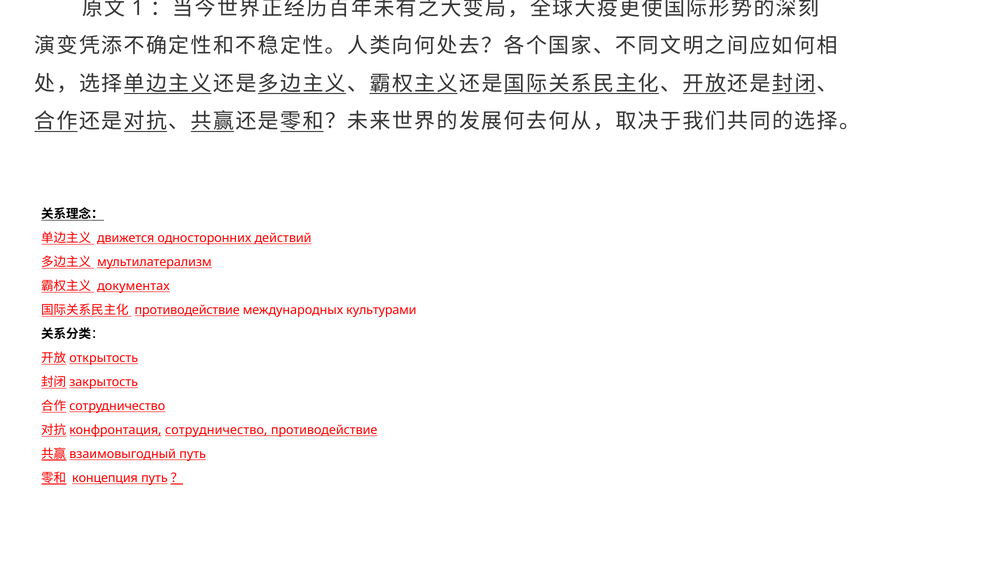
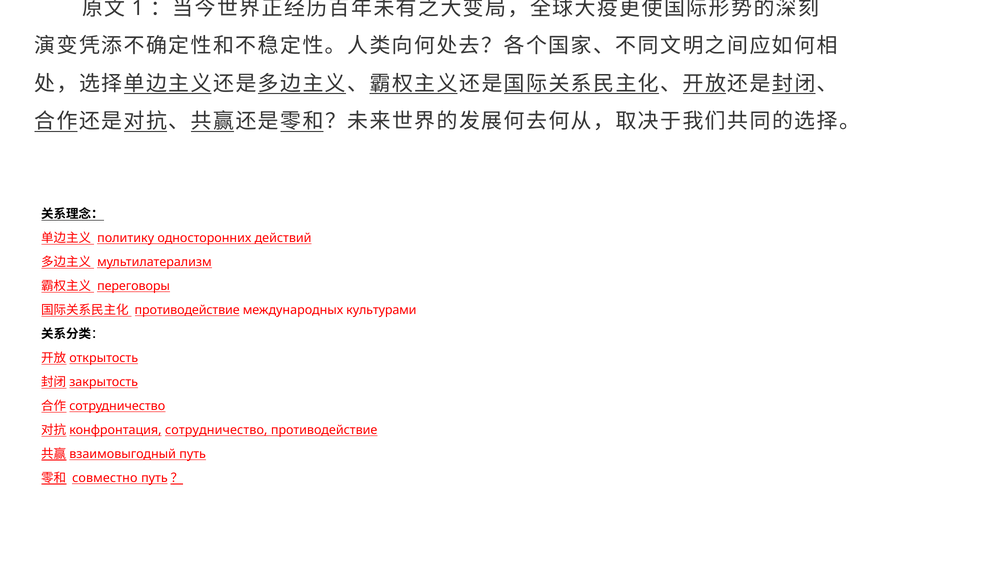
движется: движется -> политику (126, 238)
документах: документах -> переговоры (134, 286)
концепция: концепция -> совместно (105, 478)
